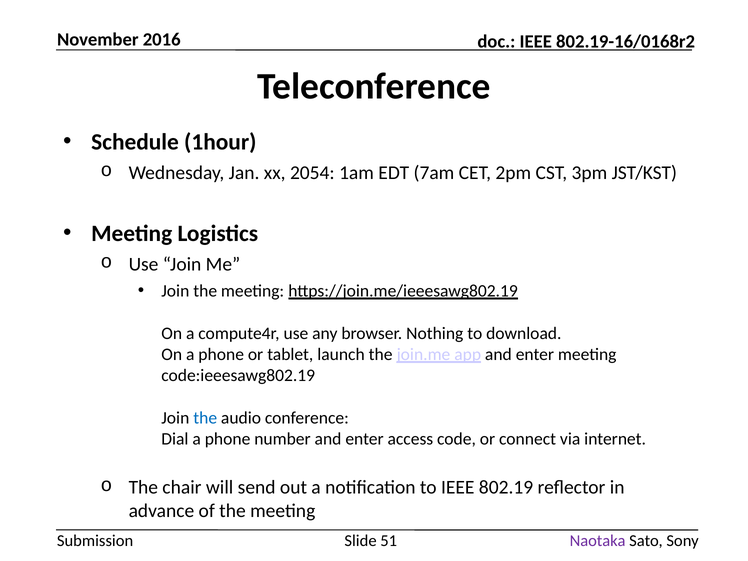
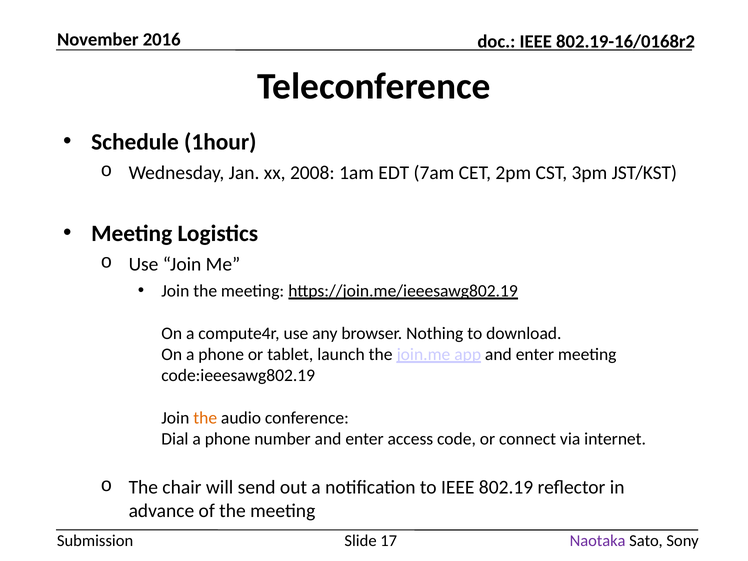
2054: 2054 -> 2008 (312, 173)
the colour: blue -> orange (205, 418)
51: 51 -> 17 (389, 541)
